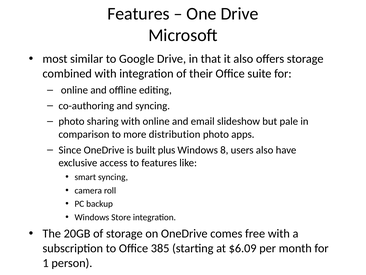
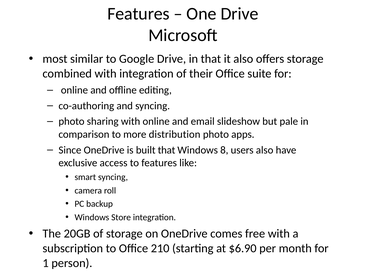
built plus: plus -> that (167, 150)
385: 385 -> 210 (160, 248)
$6.09: $6.09 -> $6.90 (243, 248)
